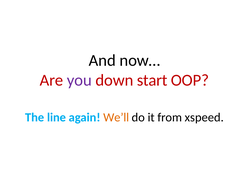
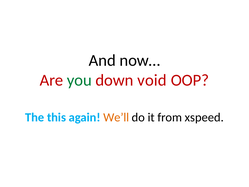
you colour: purple -> green (79, 80)
start: start -> void (152, 80)
line: line -> this (56, 117)
